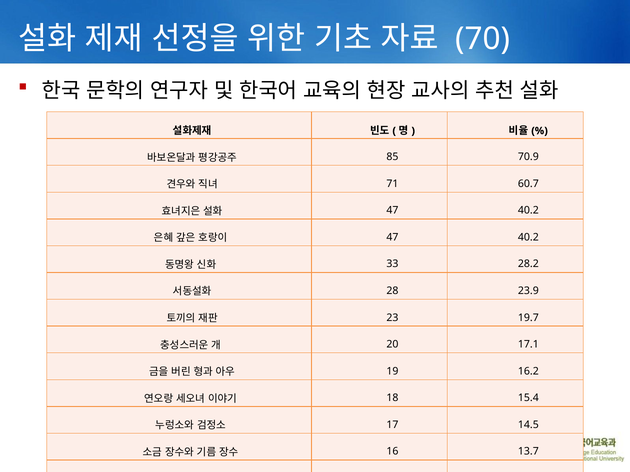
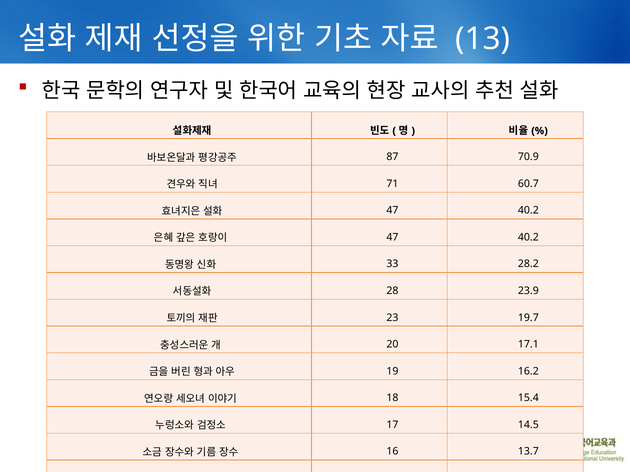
70: 70 -> 13 (483, 39)
85: 85 -> 87 (392, 157)
